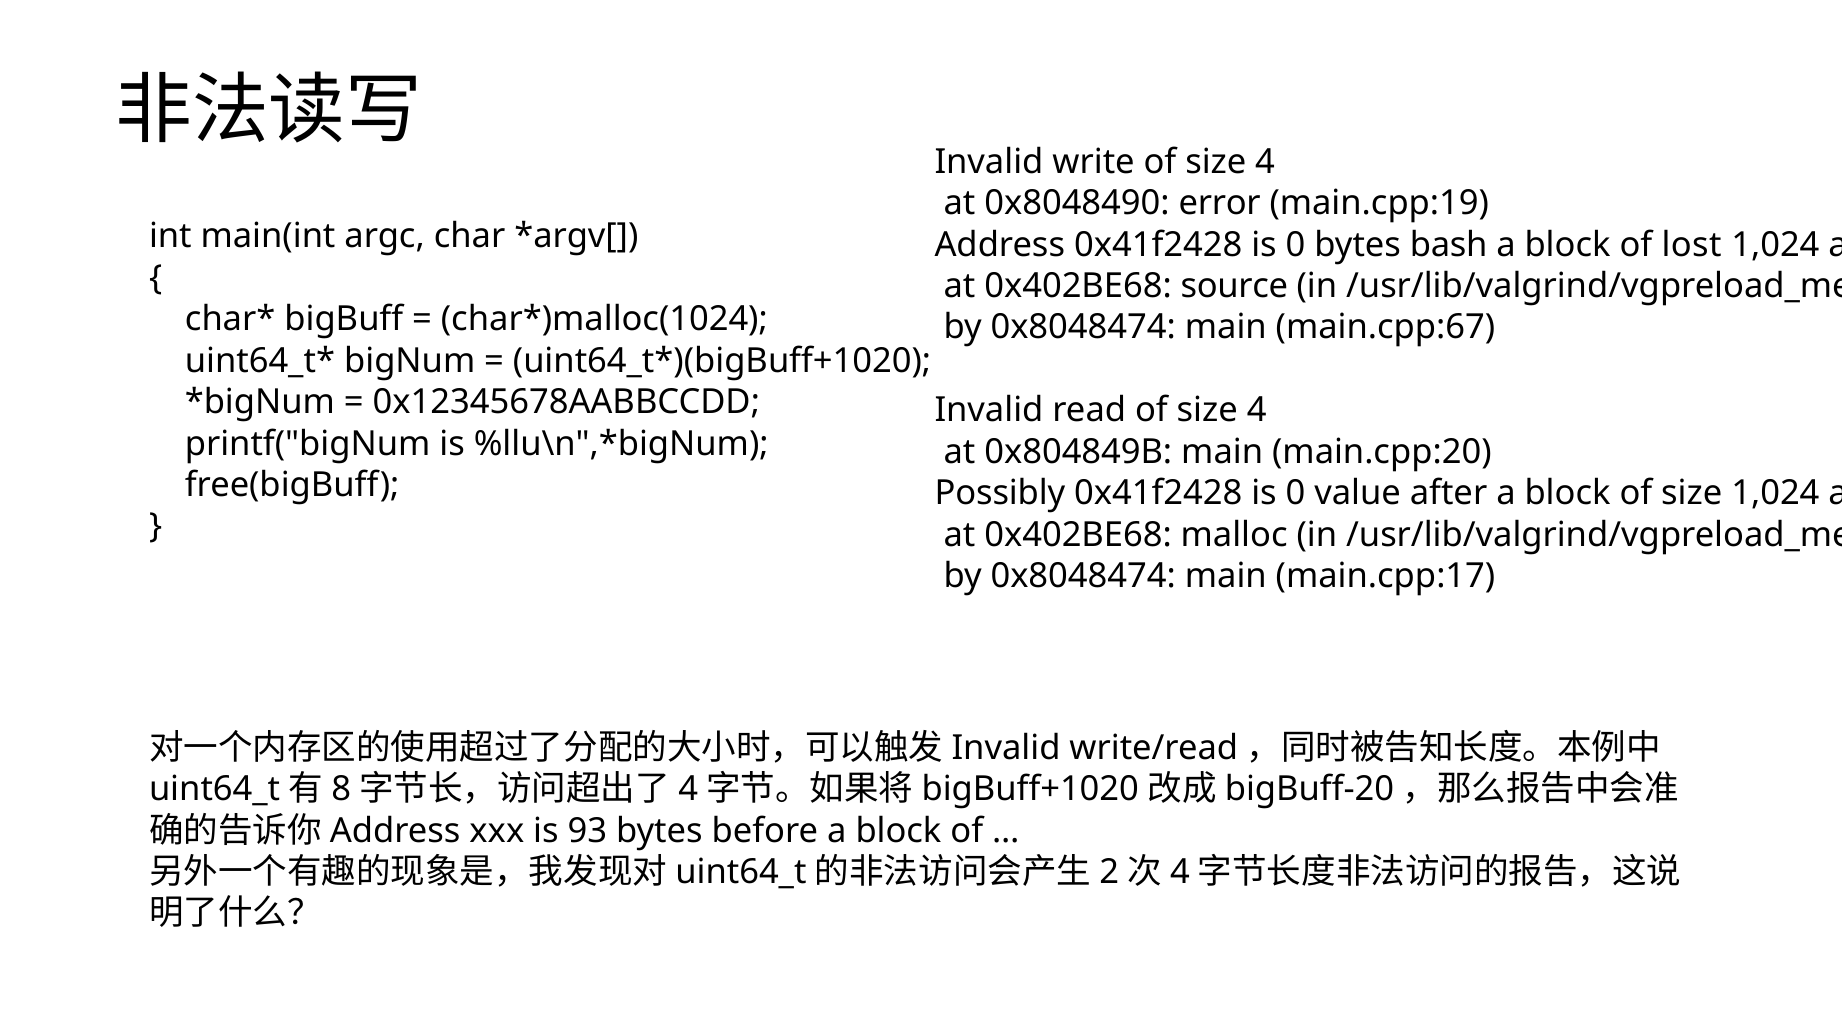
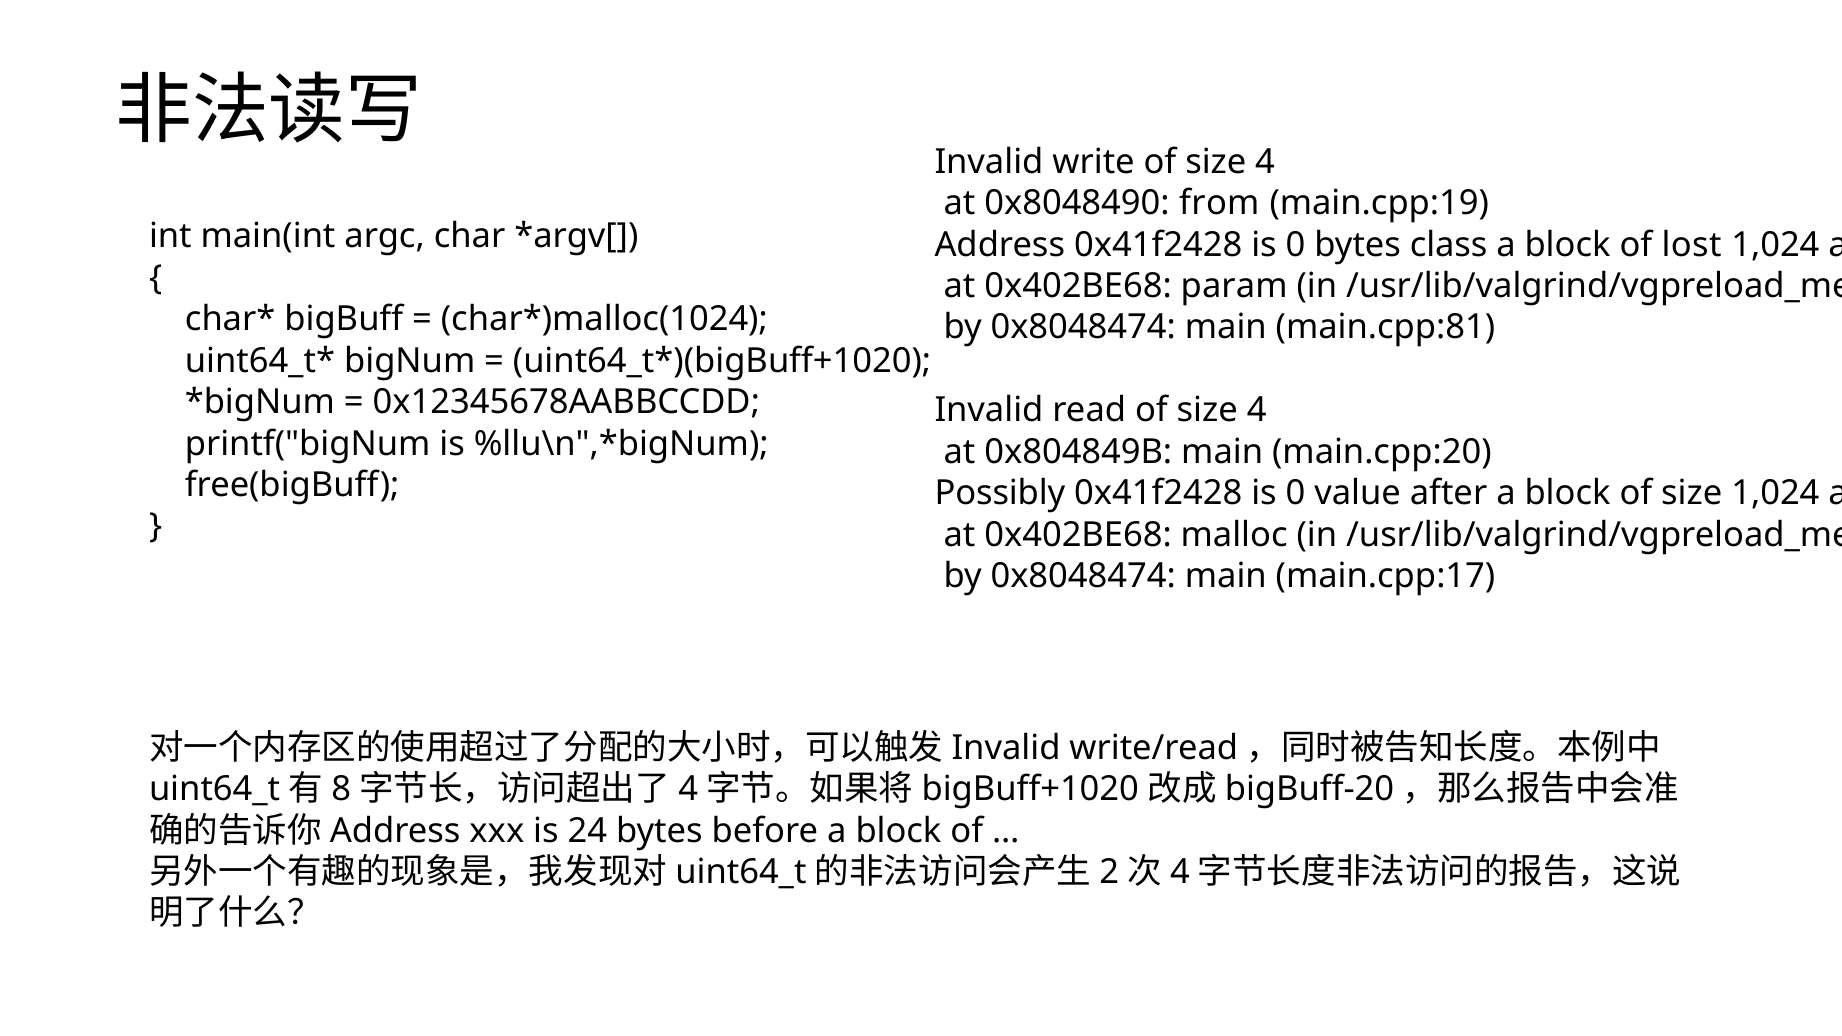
error: error -> from (1219, 203)
bash: bash -> class (1449, 245)
source: source -> param (1234, 286)
main.cpp:67: main.cpp:67 -> main.cpp:81 (1385, 328)
93: 93 -> 24 (587, 831)
